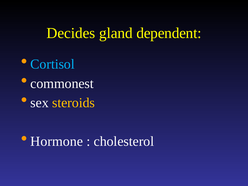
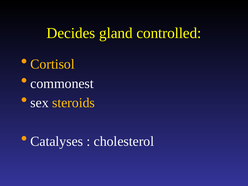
dependent: dependent -> controlled (169, 33)
Cortisol colour: light blue -> yellow (53, 64)
Hormone: Hormone -> Catalyses (57, 141)
